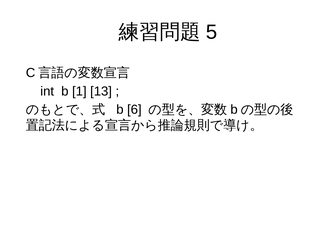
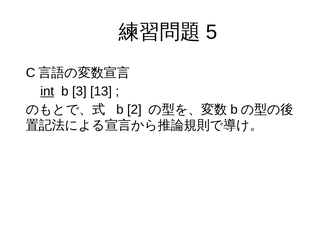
int underline: none -> present (47, 91)
1: 1 -> 3 (79, 91)
6: 6 -> 2 (134, 110)
